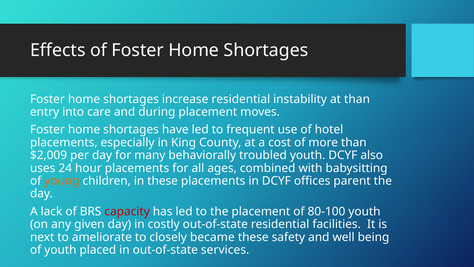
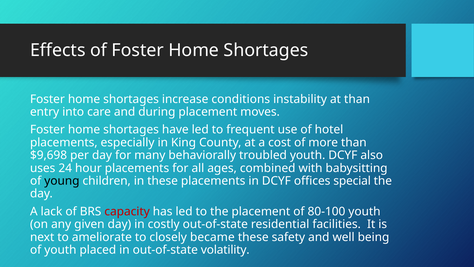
increase residential: residential -> conditions (241, 99)
$2,009: $2,009 -> $9,698 (49, 155)
young colour: orange -> black (62, 181)
parent: parent -> special (352, 181)
services: services -> volatility (225, 250)
